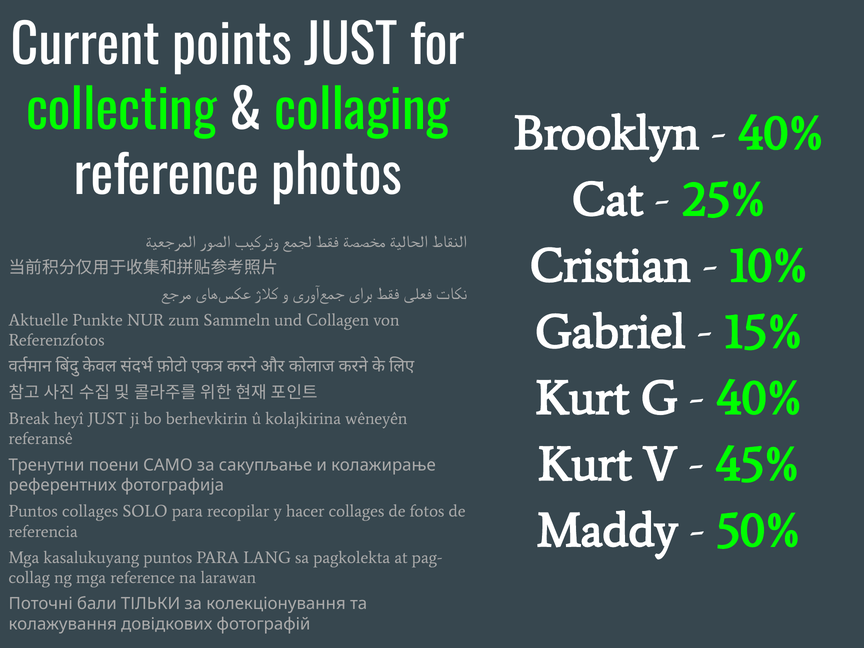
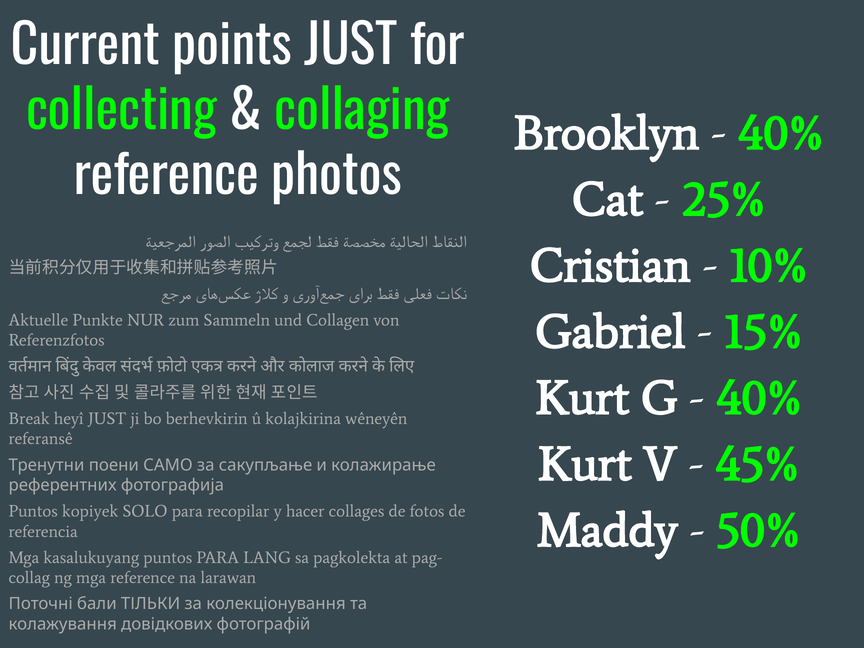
Puntos collages: collages -> kopiyek (90, 511)
